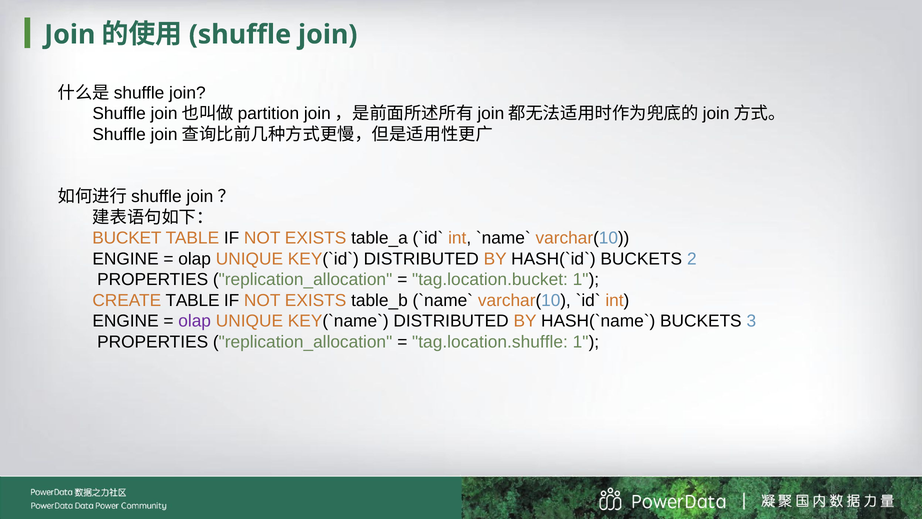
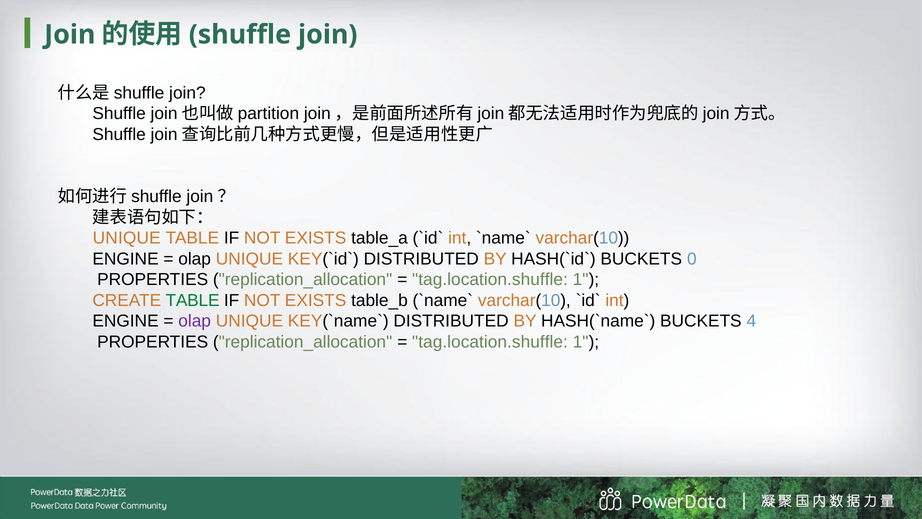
BUCKET: BUCKET -> UNIQUE (127, 238)
2: 2 -> 0 (692, 259)
tag.location.bucket: tag.location.bucket -> tag.location.shuffle (490, 279)
TABLE colour: black -> green (193, 300)
3: 3 -> 4 (751, 321)
